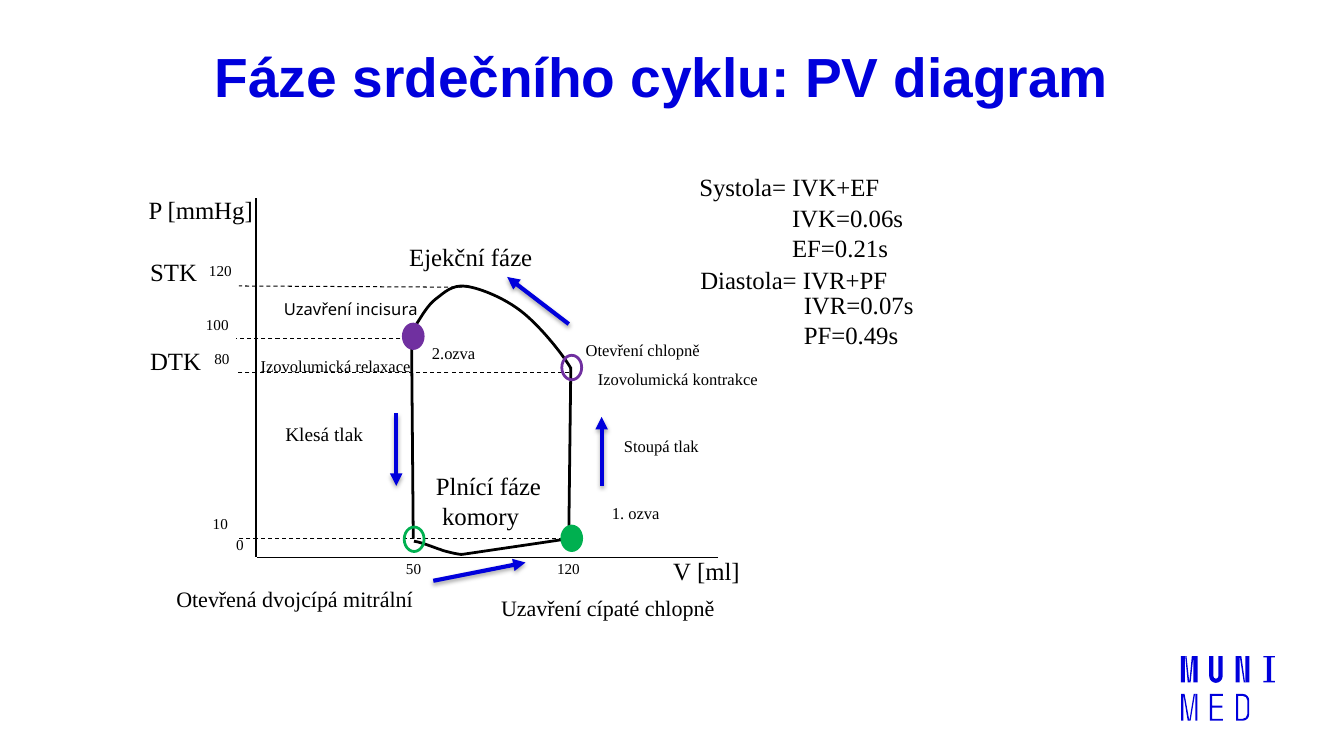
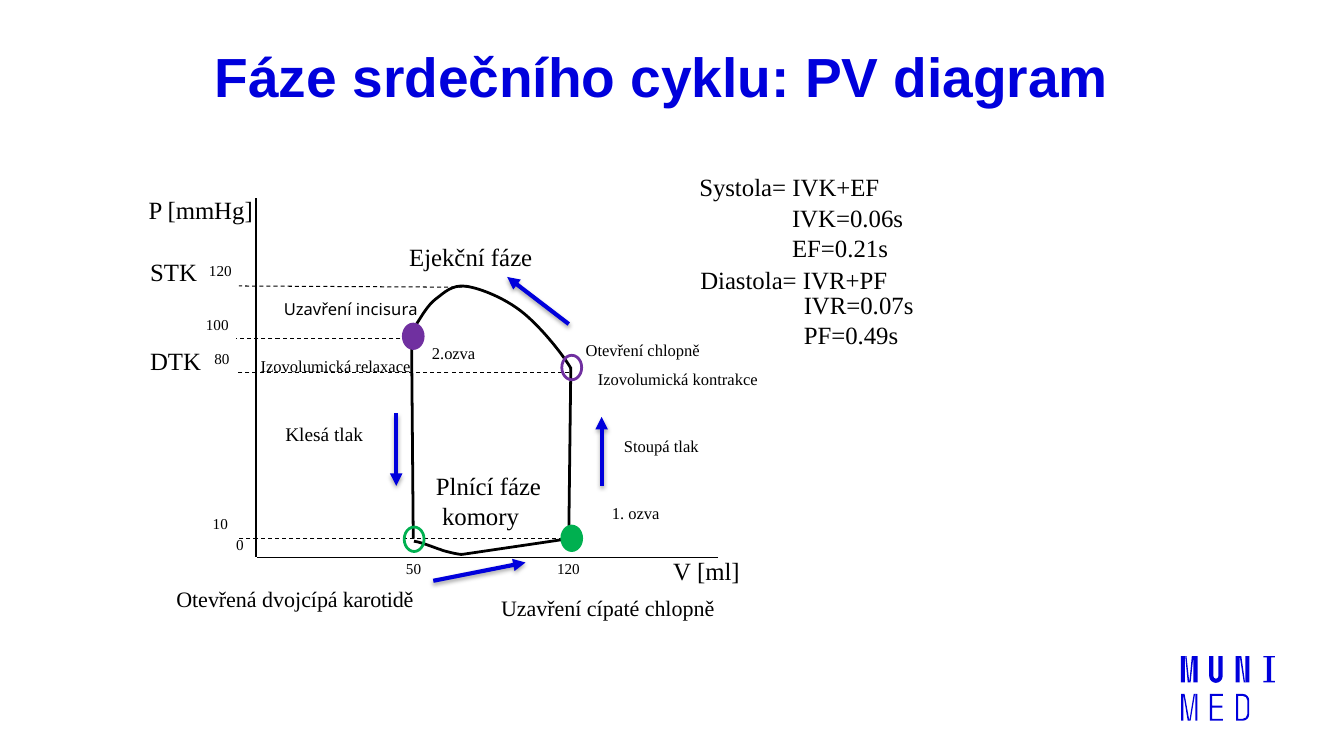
mitrální: mitrální -> karotidě (378, 601)
